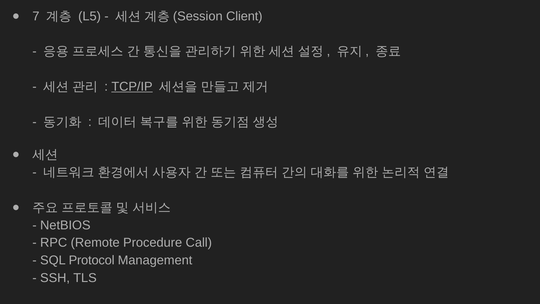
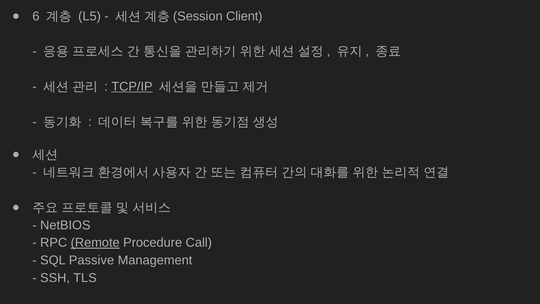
7: 7 -> 6 (36, 16)
Remote underline: none -> present (95, 243)
Protocol: Protocol -> Passive (91, 260)
